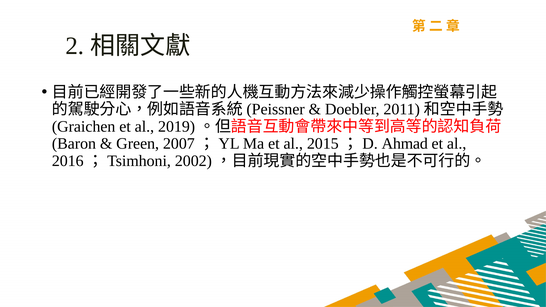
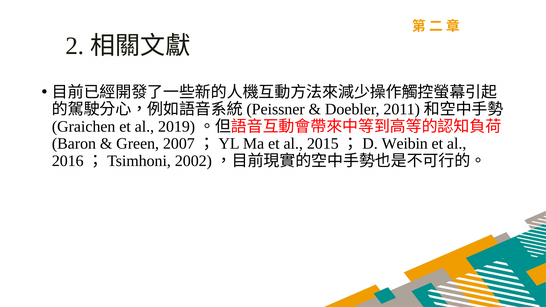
Ahmad: Ahmad -> Weibin (405, 144)
